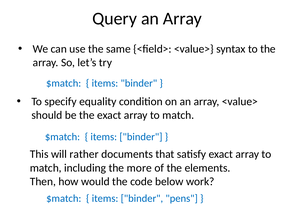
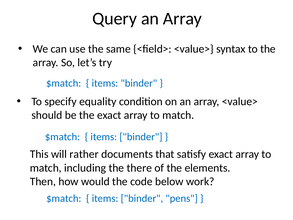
more: more -> there (139, 168)
